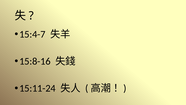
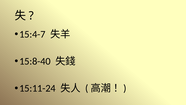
15:8-16: 15:8-16 -> 15:8-40 (35, 61)
